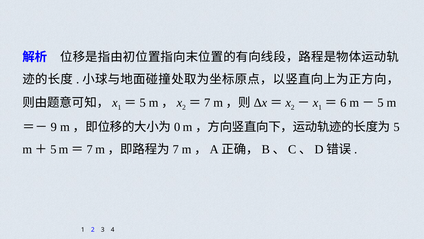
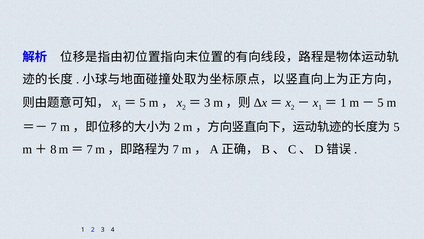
7: 7 -> 3 (207, 103)
6: 6 -> 1 (343, 103)
9: 9 -> 7 (54, 127)
0: 0 -> 2 (177, 127)
5: 5 -> 8 (53, 149)
